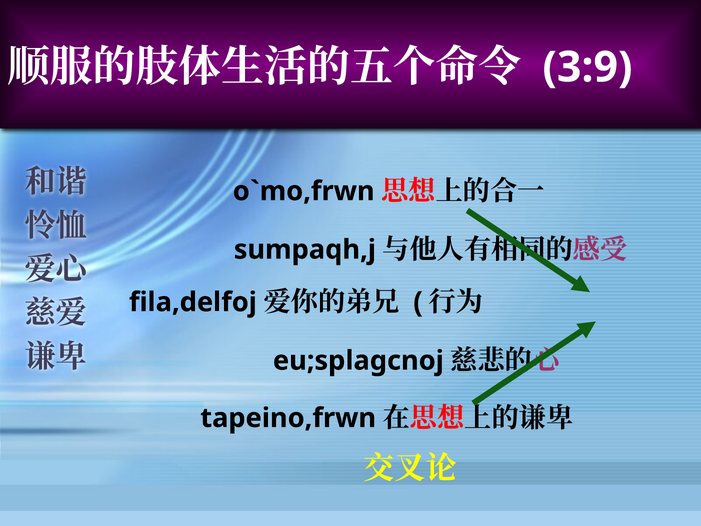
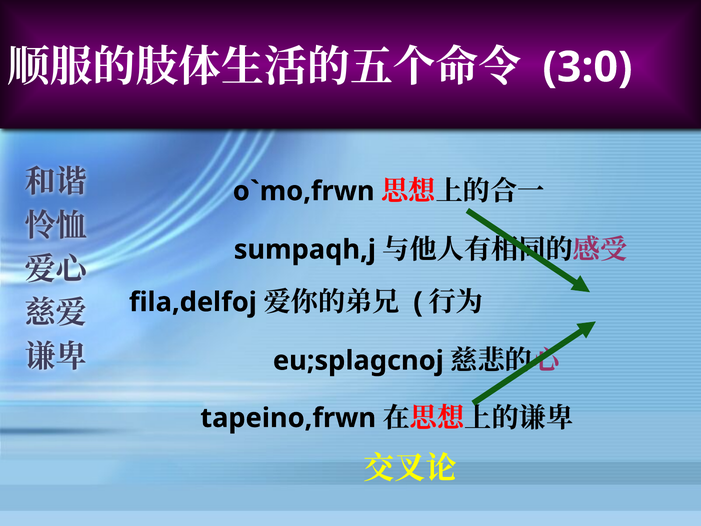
3:9: 3:9 -> 3:0 (587, 67)
